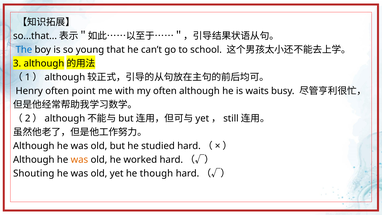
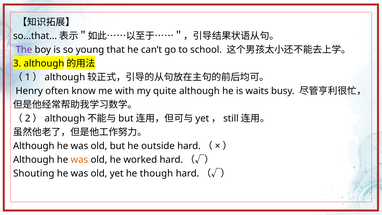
The colour: blue -> purple (24, 50)
point: point -> know (84, 91)
my often: often -> quite (165, 91)
studied: studied -> outside (158, 146)
